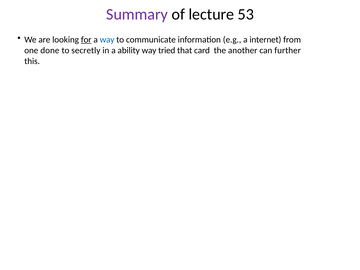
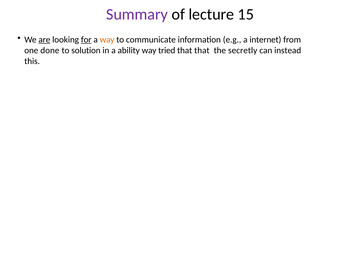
53: 53 -> 15 (246, 14)
are underline: none -> present (44, 40)
way colour: blue -> orange (107, 40)
secretly: secretly -> solution (86, 50)
that card: card -> that (202, 50)
another: another -> secretly (243, 50)
further: further -> instead (288, 50)
